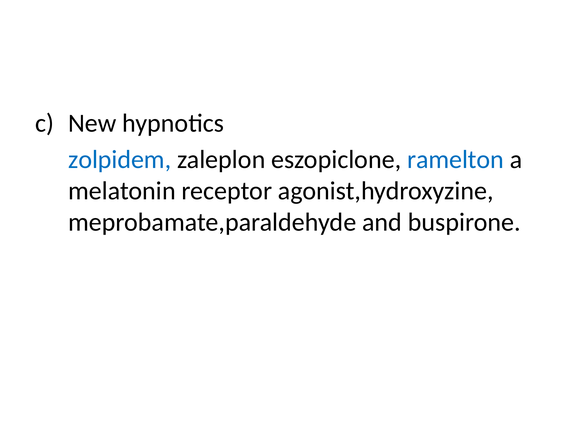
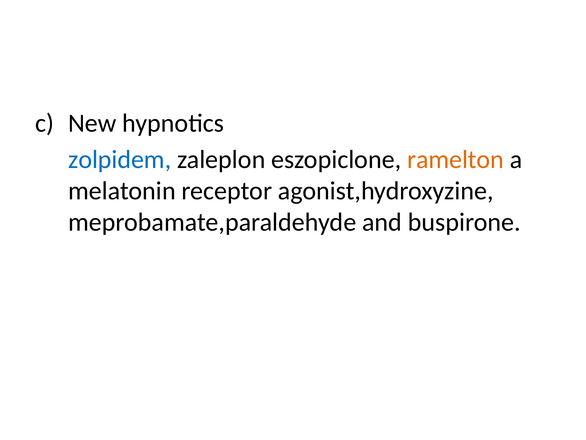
ramelton colour: blue -> orange (456, 159)
